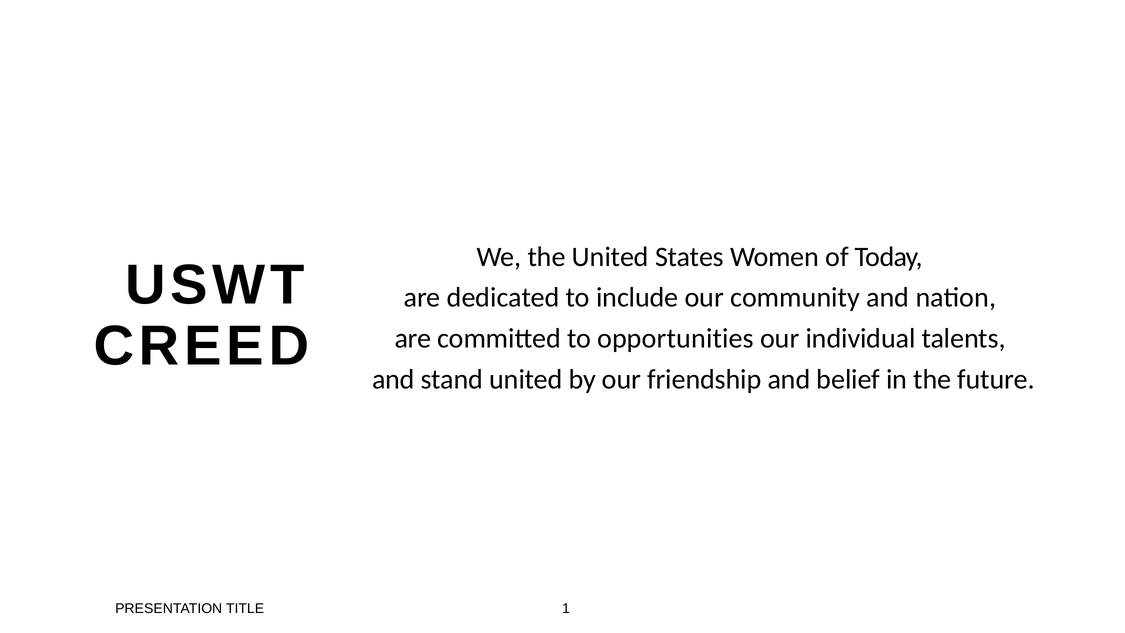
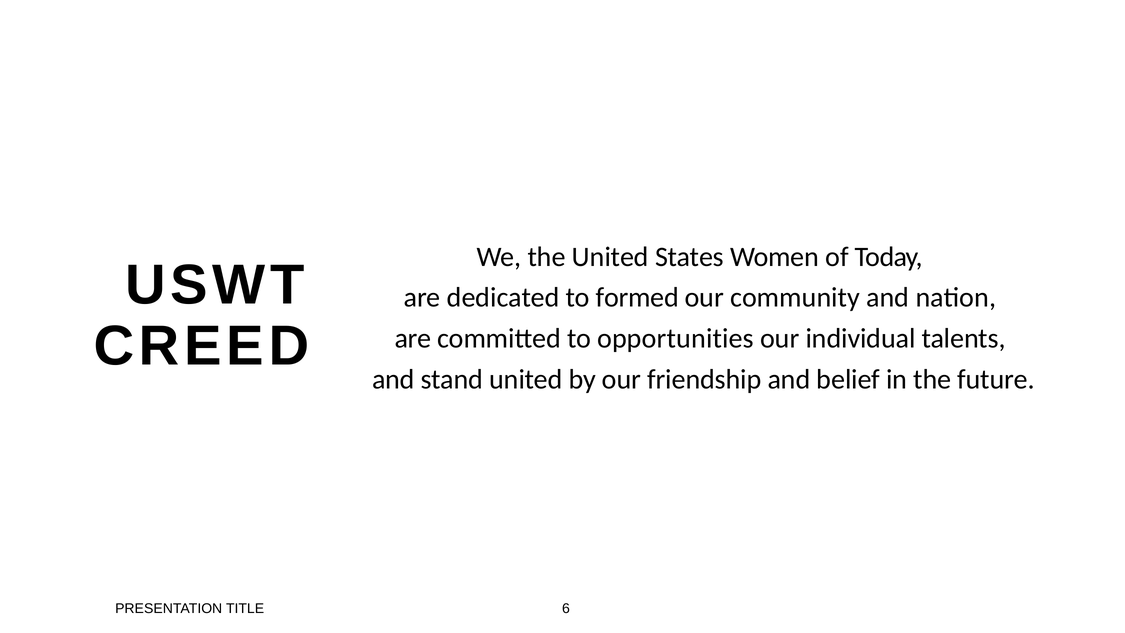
include: include -> formed (637, 298)
1: 1 -> 6 (566, 608)
